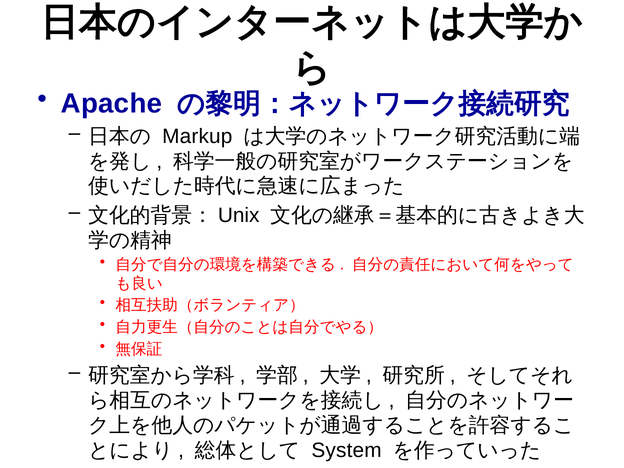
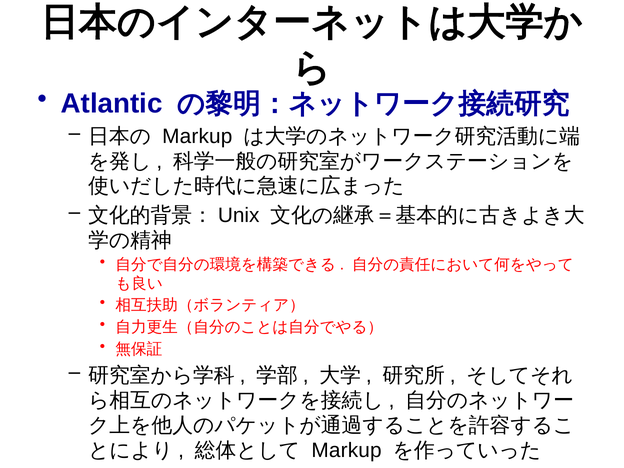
Apache: Apache -> Atlantic (112, 103)
System: System -> Markup (347, 450)
